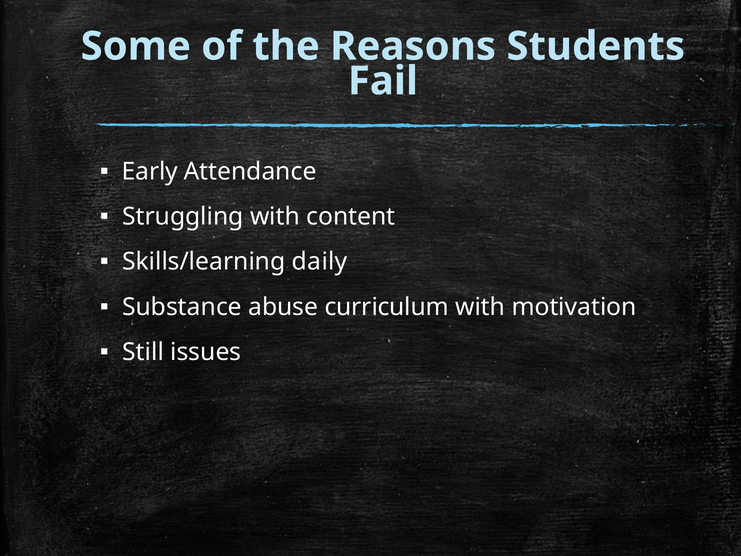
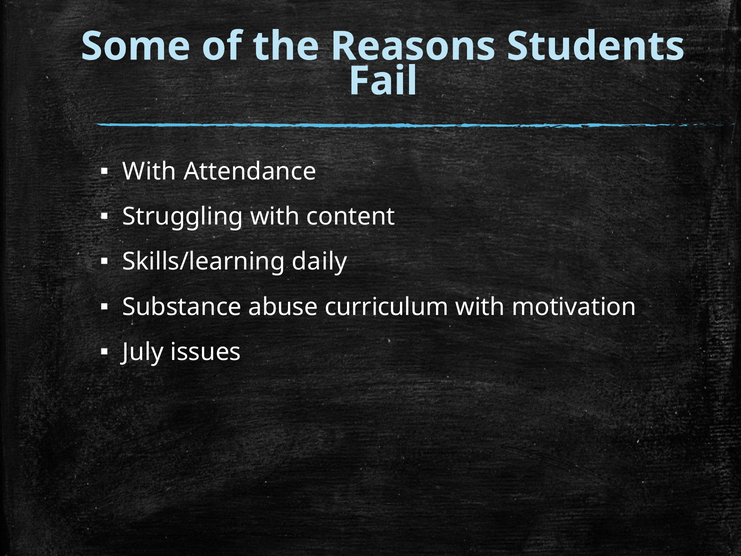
Early: Early -> With (150, 171)
Still: Still -> July (143, 352)
